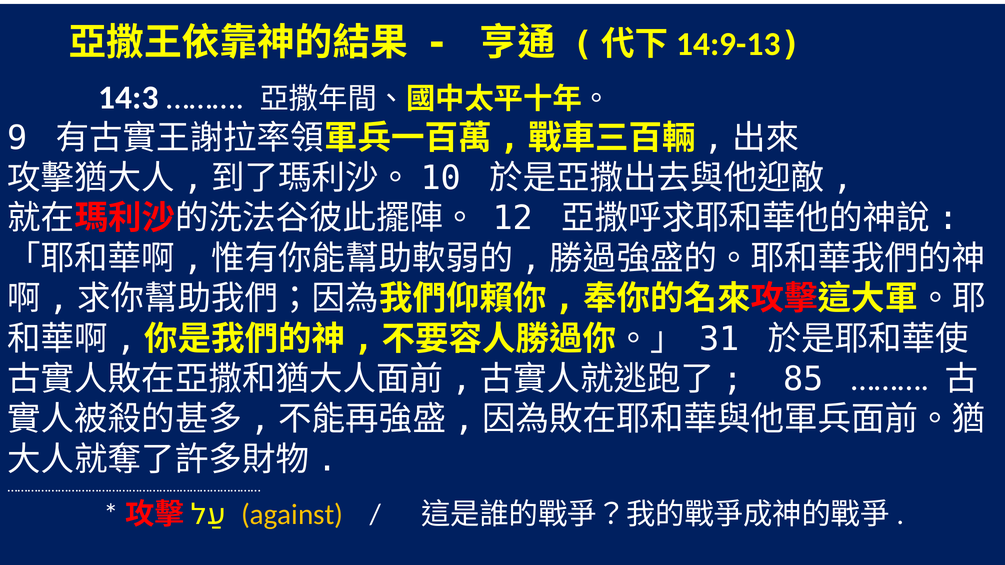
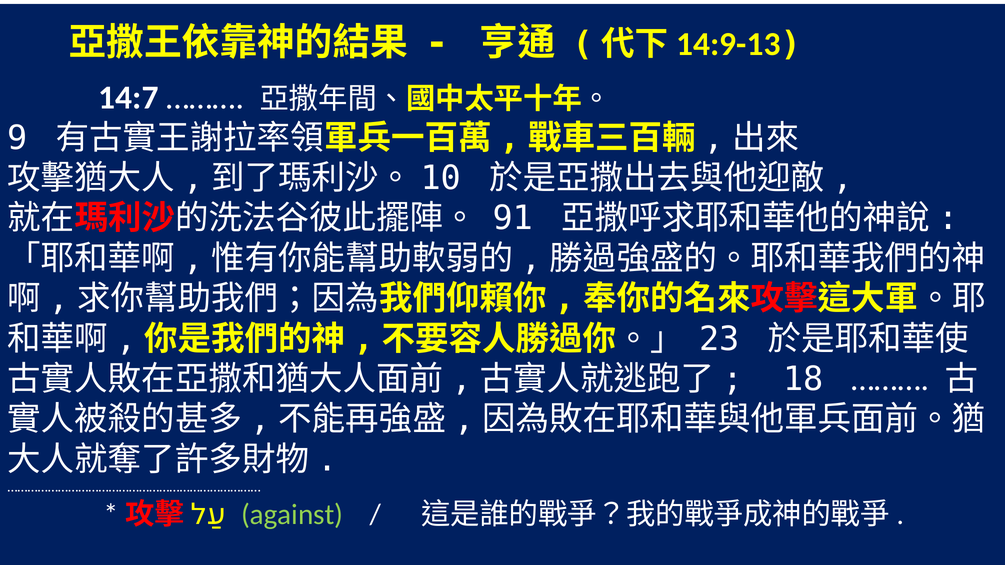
14:3: 14:3 -> 14:7 (128, 98)
12: 12 -> 91 (513, 219)
31: 31 -> 23 (719, 339)
85: 85 -> 18 (803, 380)
against colour: yellow -> light green (292, 515)
